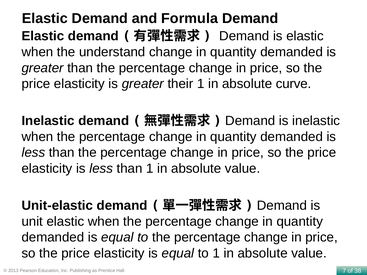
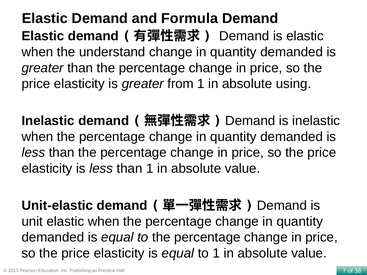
their: their -> from (181, 84)
curve: curve -> using (294, 84)
